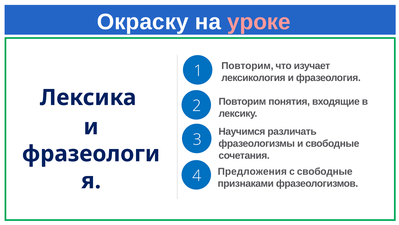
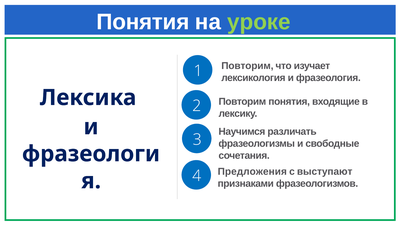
Окраску: Окраску -> Понятия (143, 22)
уроке colour: pink -> light green (259, 22)
с свободные: свободные -> выступают (325, 171)
